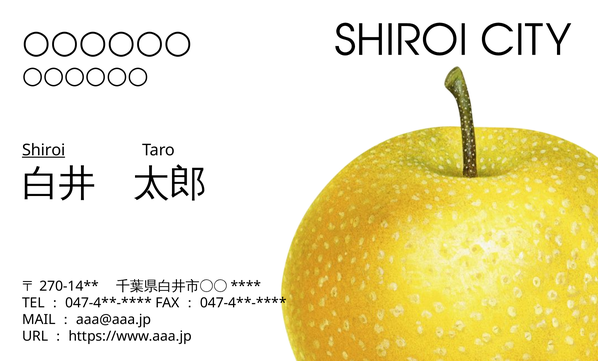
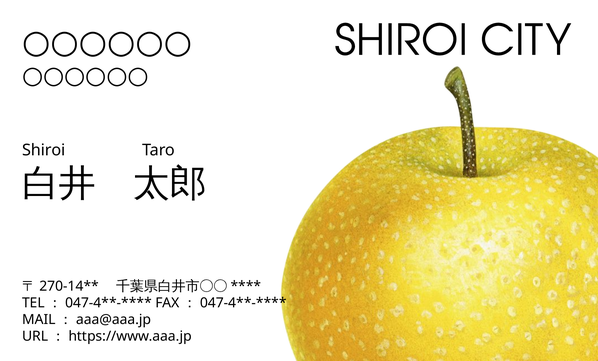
Shiroi underline: present -> none (44, 150)
